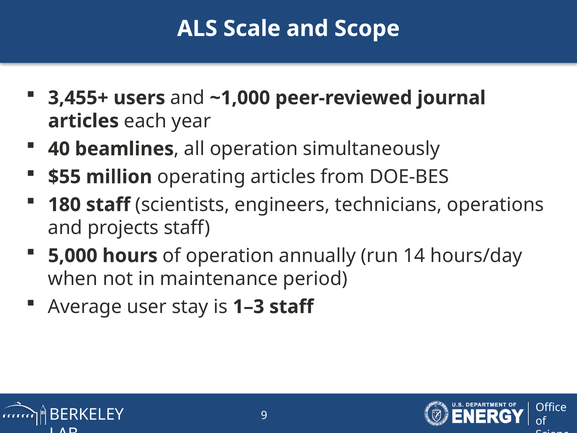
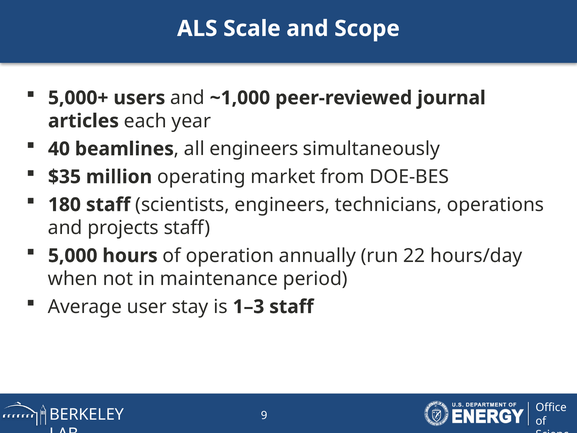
3,455+: 3,455+ -> 5,000+ (78, 98)
all operation: operation -> engineers (254, 149)
$55: $55 -> $35 (64, 177)
operating articles: articles -> market (283, 177)
14: 14 -> 22 (414, 256)
